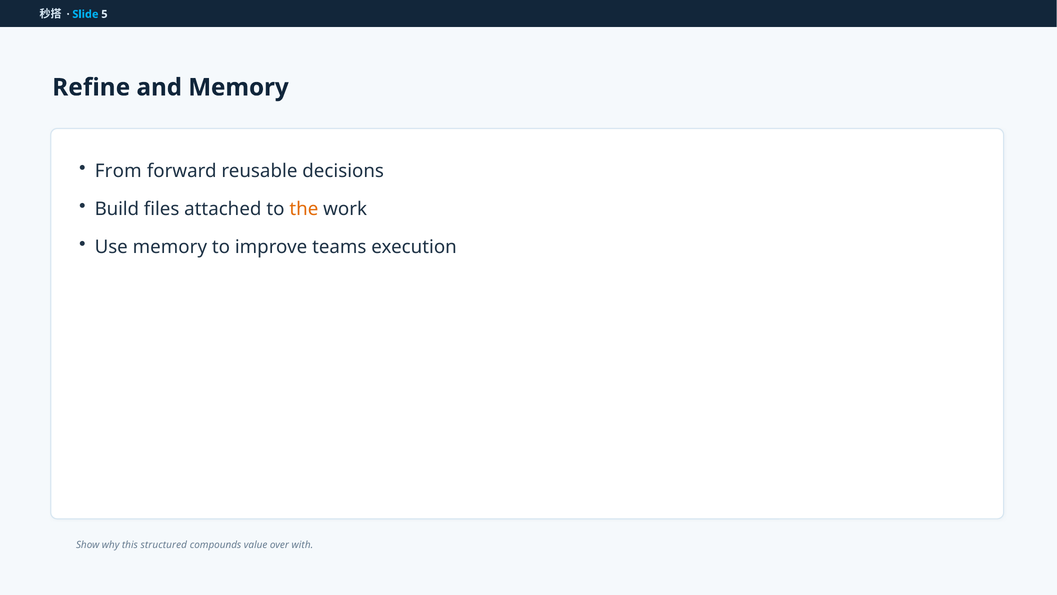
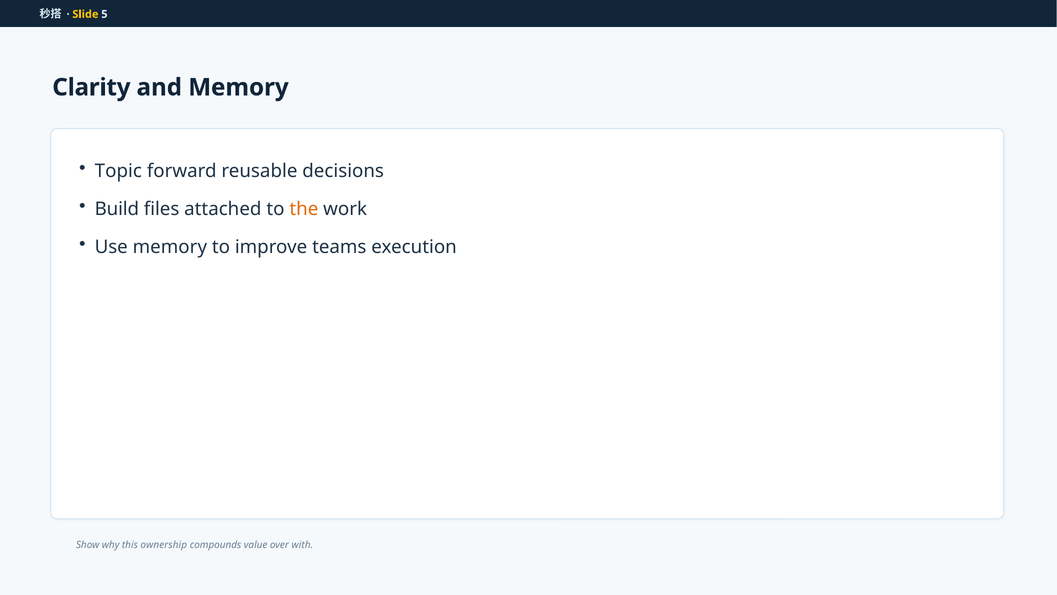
Slide colour: light blue -> yellow (85, 14)
Refine: Refine -> Clarity (91, 87)
From: From -> Topic (118, 171)
structured: structured -> ownership (164, 544)
